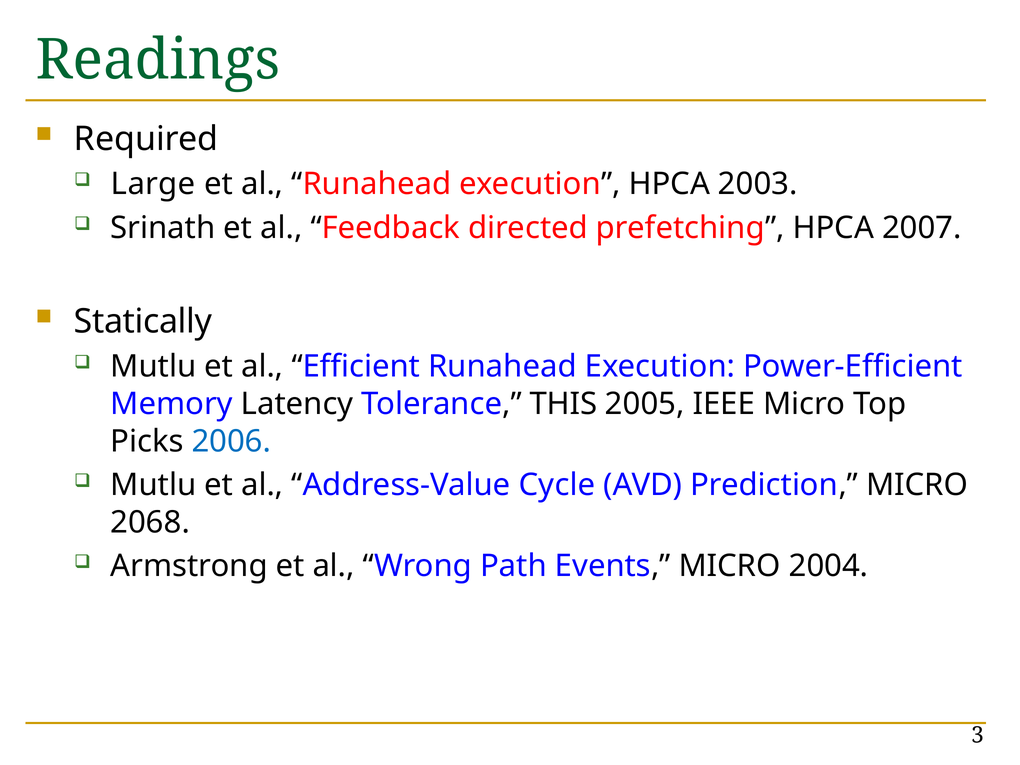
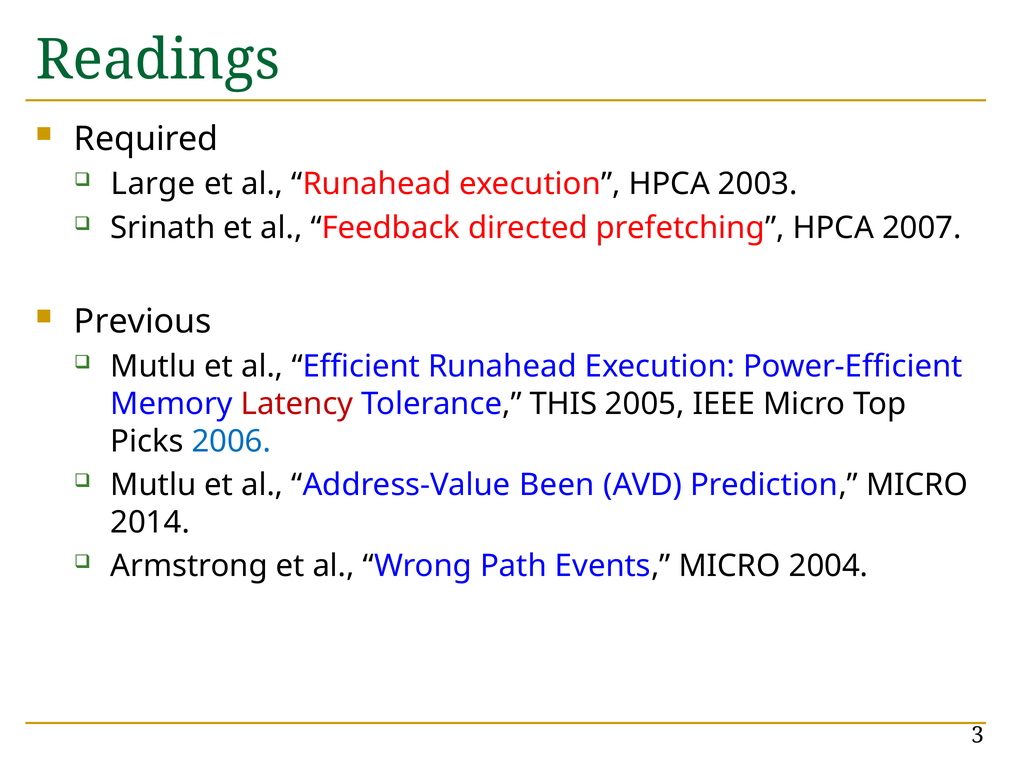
Statically: Statically -> Previous (143, 321)
Latency colour: black -> red (297, 404)
Cycle: Cycle -> Been (557, 485)
2068: 2068 -> 2014 (150, 522)
